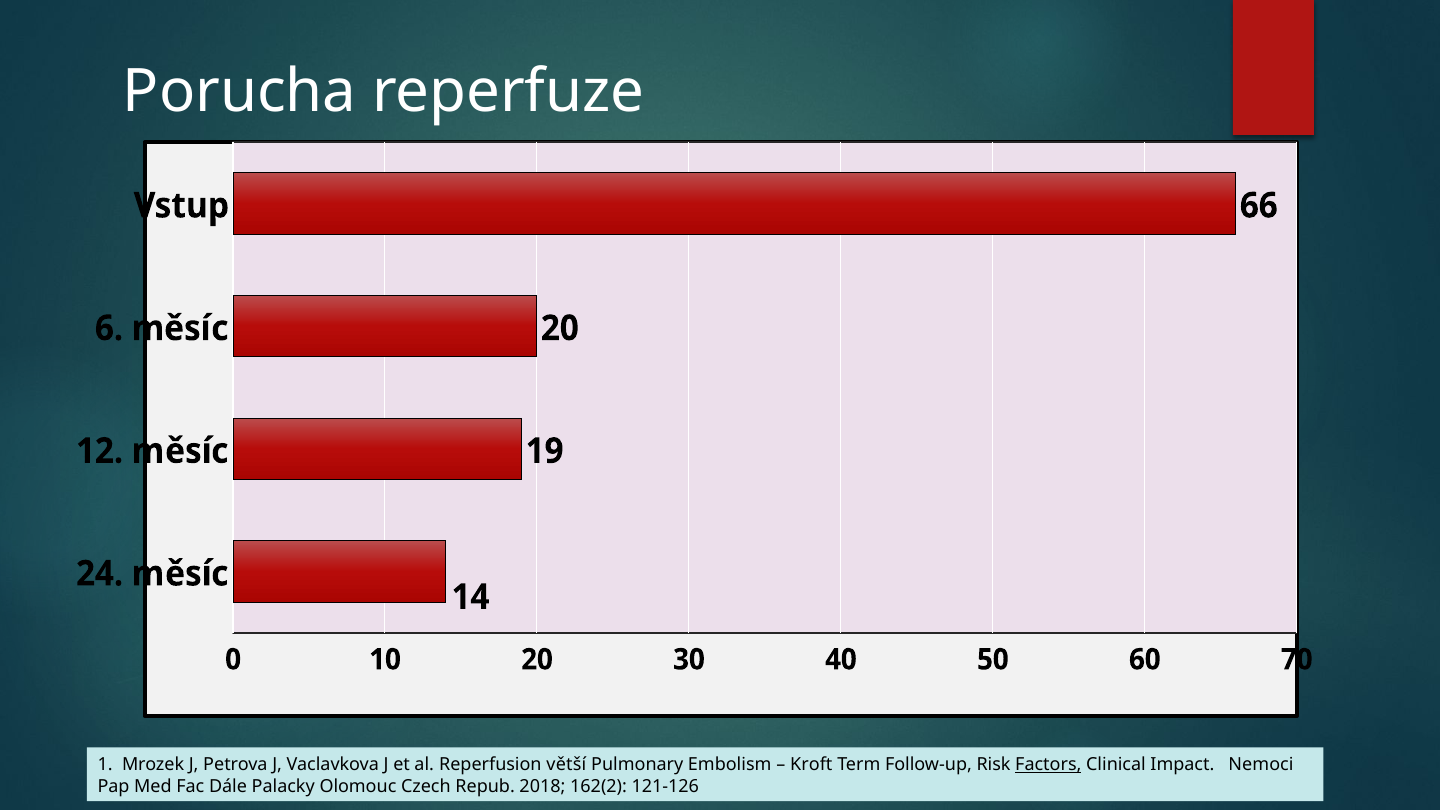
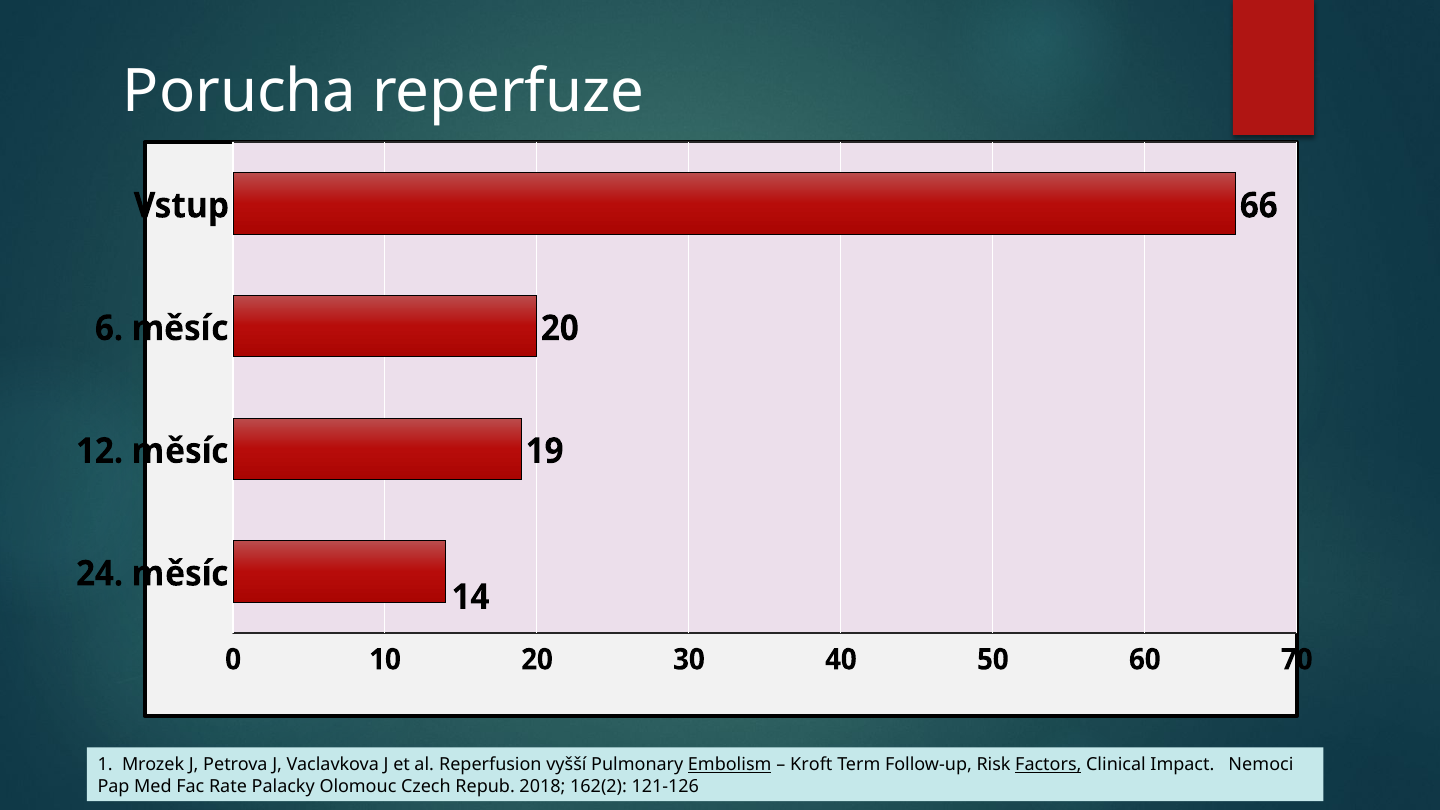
větší: větší -> vyšší (566, 765)
Embolism underline: none -> present (730, 765)
Dále: Dále -> Rate (228, 786)
